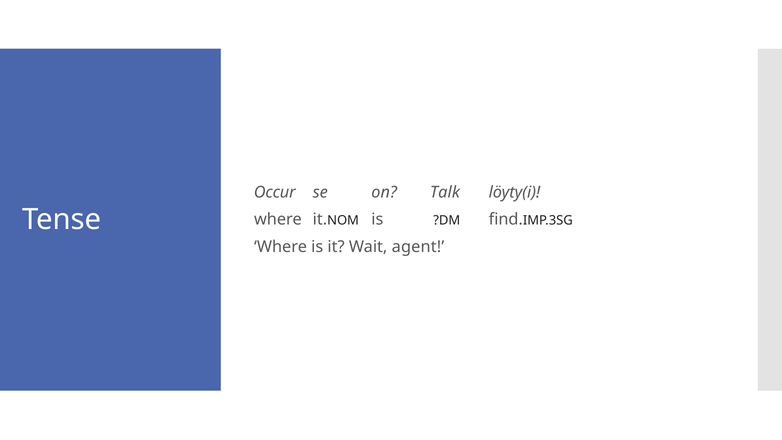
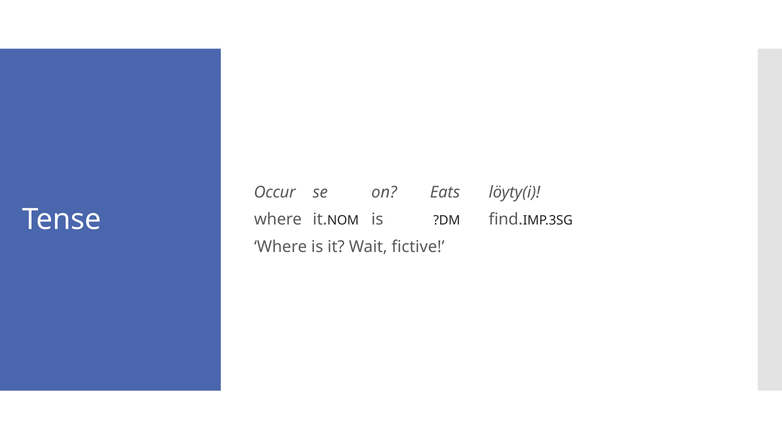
Talk: Talk -> Eats (445, 192)
agent: agent -> fictive (418, 247)
